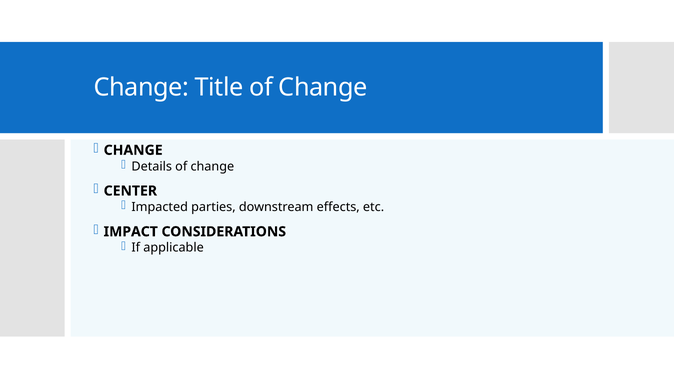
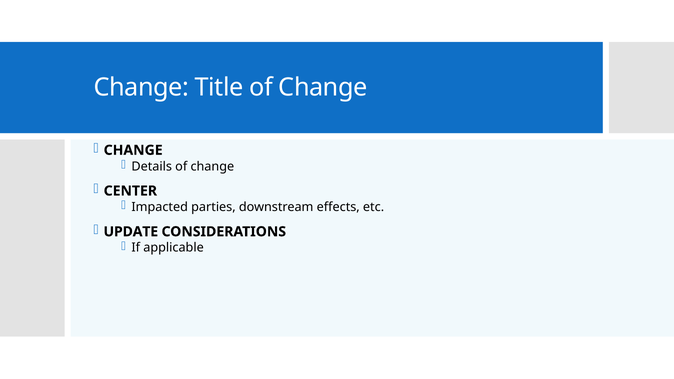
IMPACT: IMPACT -> UPDATE (131, 232)
